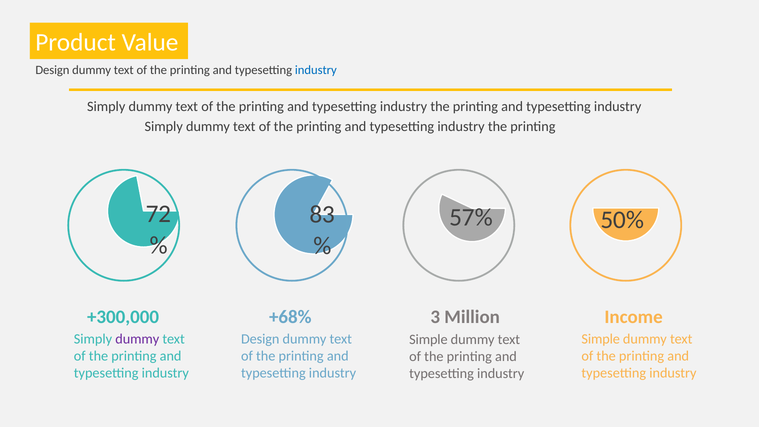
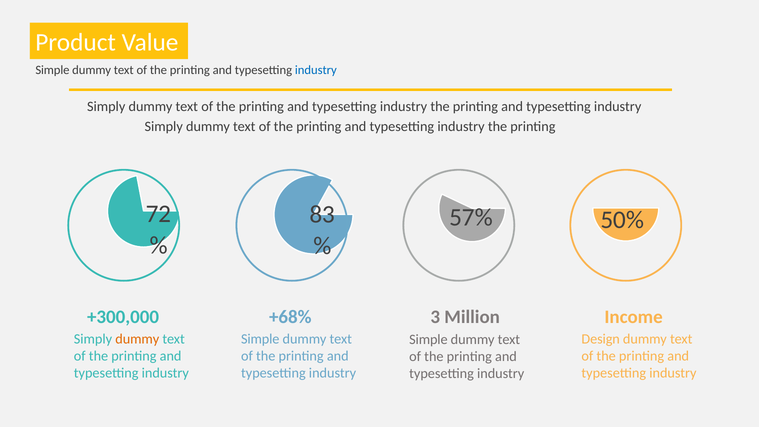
Design: Design -> Simple (52, 70)
dummy colour: purple -> orange (137, 339)
Design: Design -> Simple (260, 339)
Simple: Simple -> Design (601, 339)
